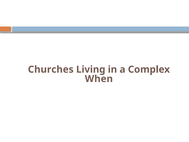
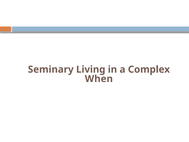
Churches: Churches -> Seminary (51, 69)
